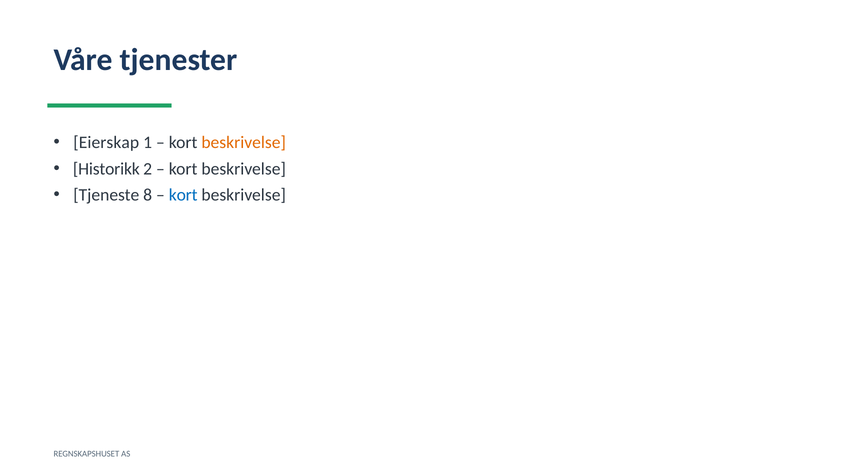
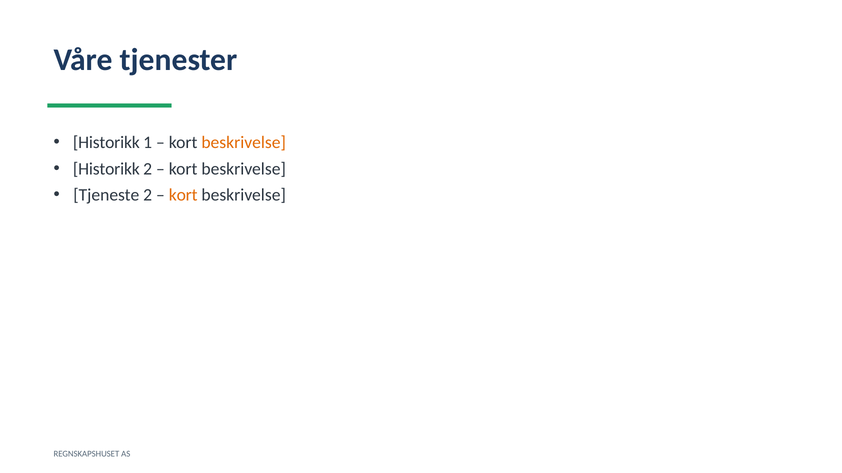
Eierskap: Eierskap -> Historikk (106, 143)
Tjeneste 8: 8 -> 2 (148, 195)
kort colour: blue -> orange (183, 195)
